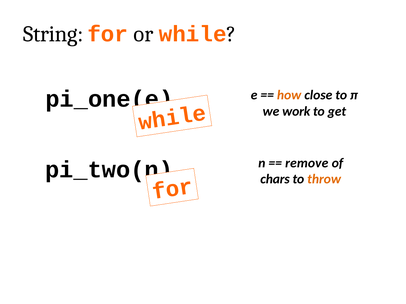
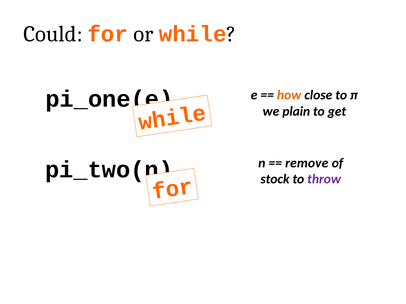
String: String -> Could (53, 34)
work: work -> plain (296, 112)
chars: chars -> stock (275, 179)
throw colour: orange -> purple (324, 179)
